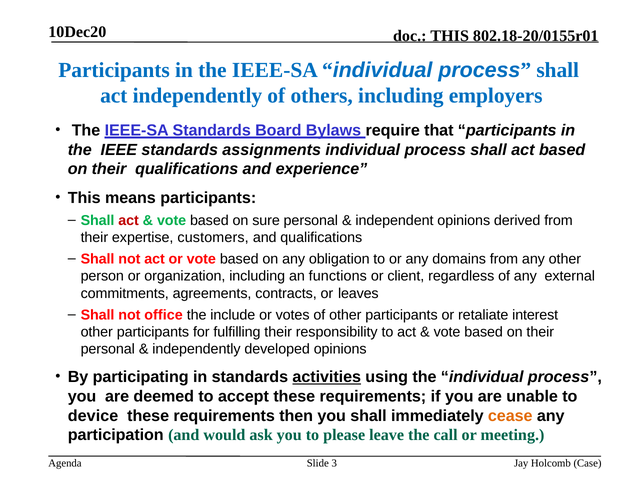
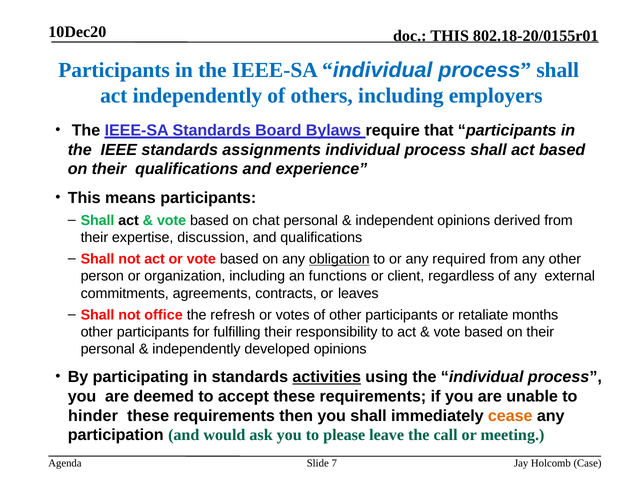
act colour: red -> black (129, 221)
sure: sure -> chat (266, 221)
customers: customers -> discussion (213, 238)
obligation underline: none -> present (339, 259)
domains: domains -> required (459, 259)
include: include -> refresh (233, 315)
interest: interest -> months (535, 315)
device: device -> hinder (93, 416)
3: 3 -> 7 (334, 463)
